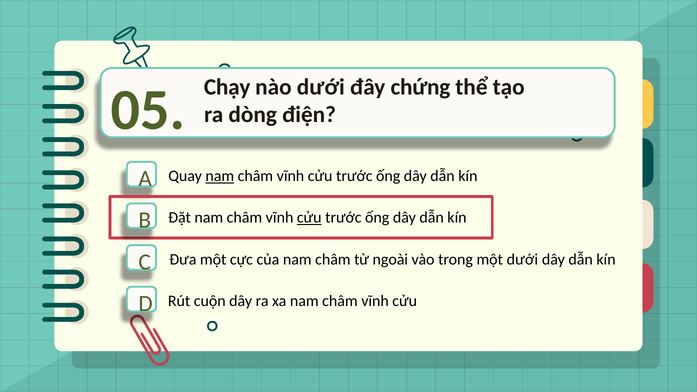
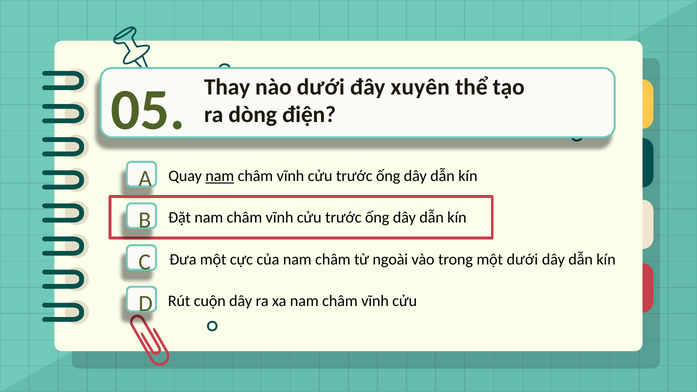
Chạy: Chạy -> Thay (227, 87)
chứng: chứng -> xuyên (420, 87)
cửu underline: present -> none (309, 218)
